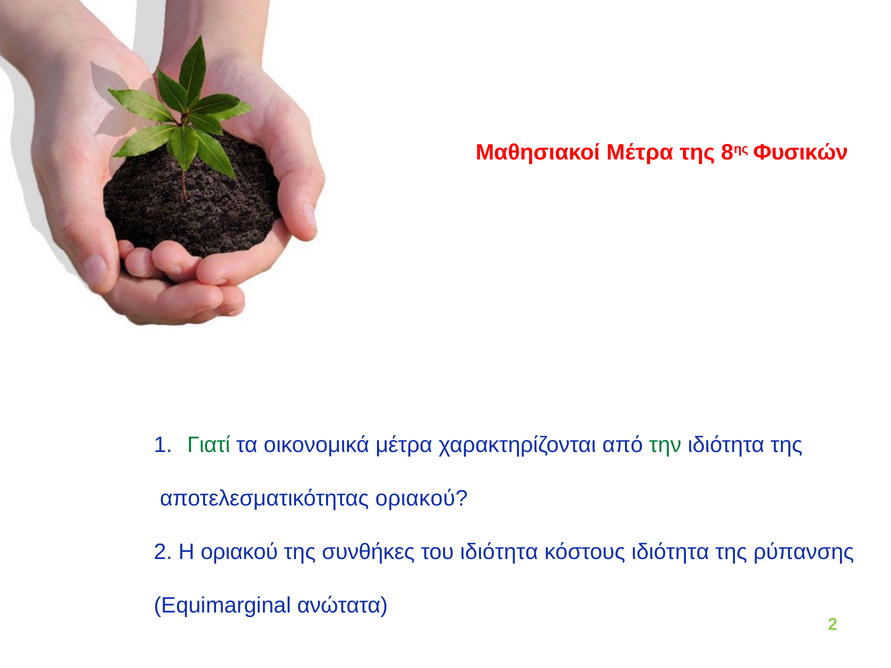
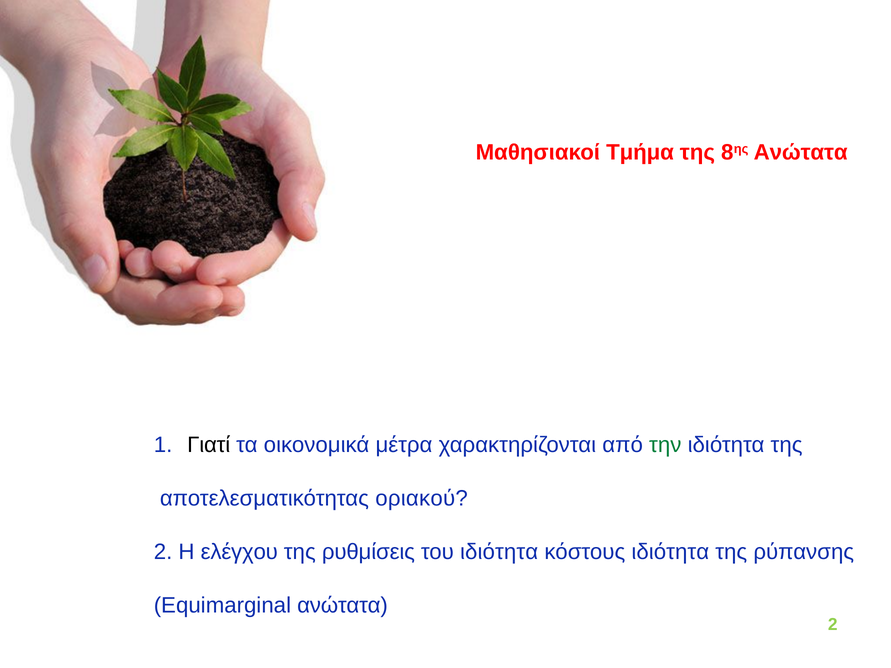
Μαθησιακοί Μέτρα: Μέτρα -> Τμήμα (640, 152)
8ης Φυσικών: Φυσικών -> Ανώτατα (801, 152)
Γιατί colour: green -> black (209, 445)
Η οριακού: οριακού -> ελέγχου (239, 552)
συνθήκες: συνθήκες -> ρυθμίσεις (368, 552)
